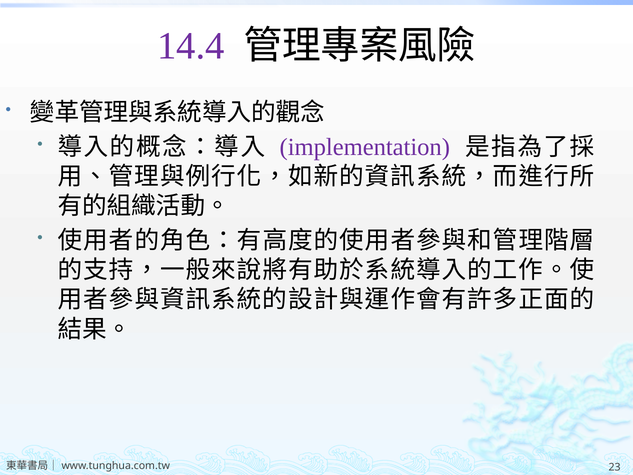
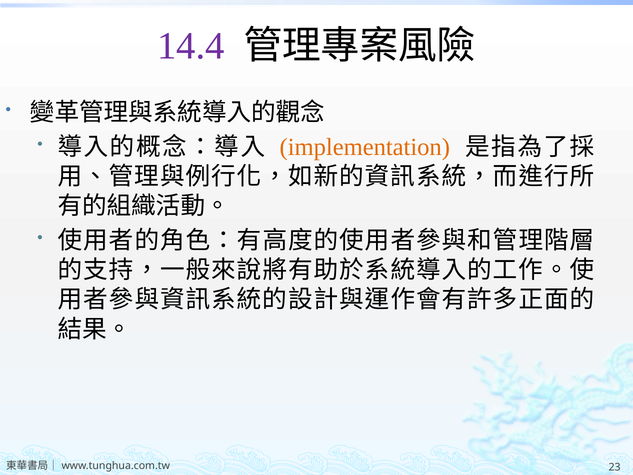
implementation colour: purple -> orange (365, 147)
